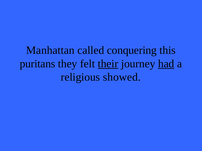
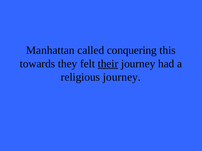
puritans: puritans -> towards (37, 64)
had underline: present -> none (166, 64)
religious showed: showed -> journey (122, 77)
